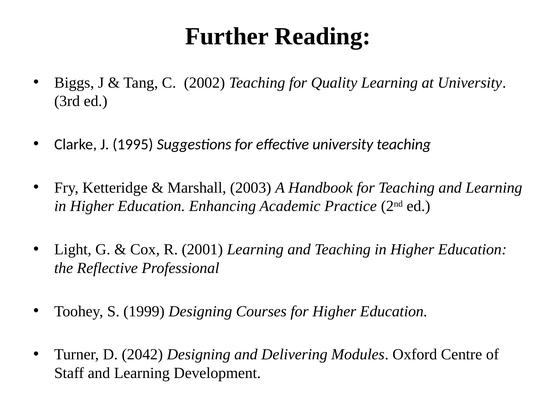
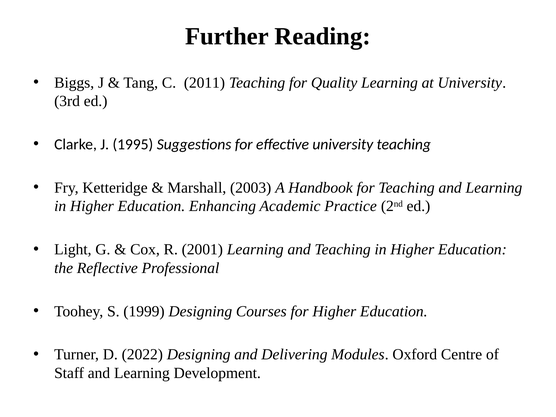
2002: 2002 -> 2011 (204, 83)
2042: 2042 -> 2022 (142, 355)
